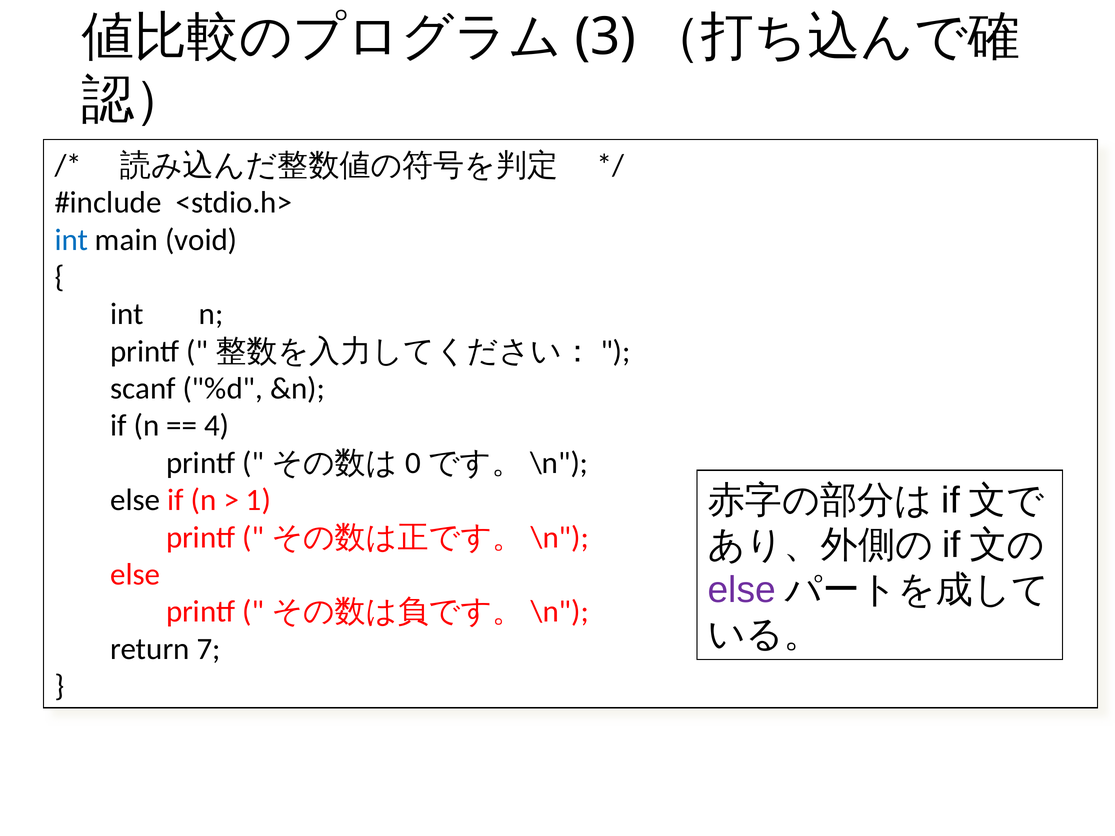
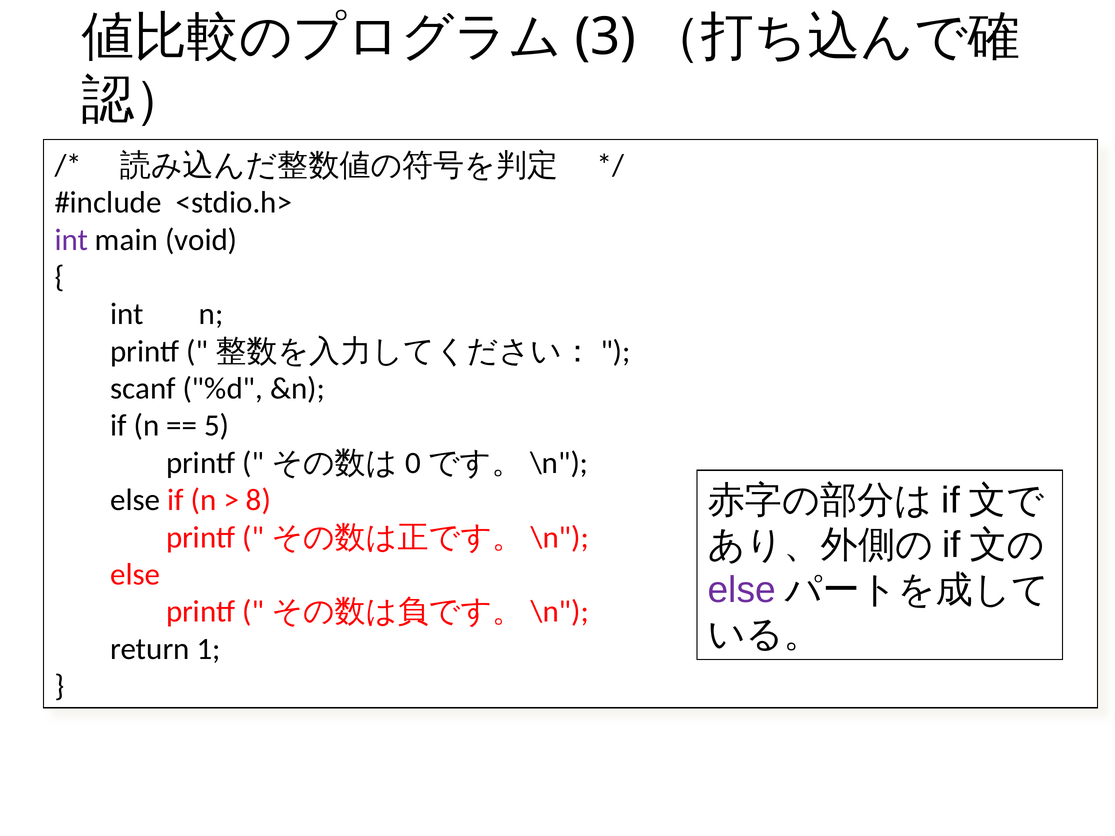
int colour: blue -> purple (71, 240)
4: 4 -> 5 (217, 426)
1: 1 -> 8 (259, 500)
7: 7 -> 1 (209, 649)
